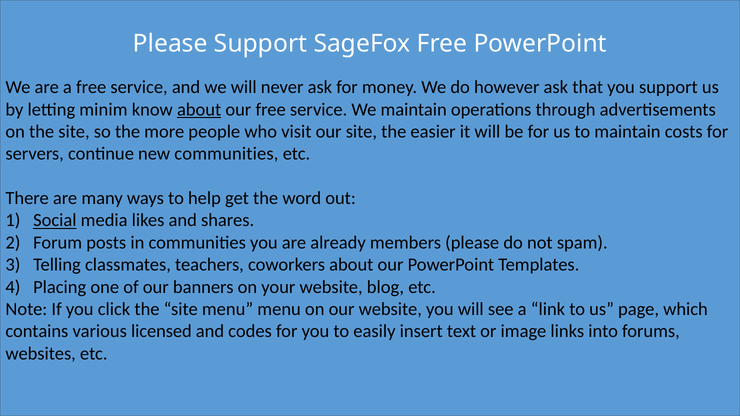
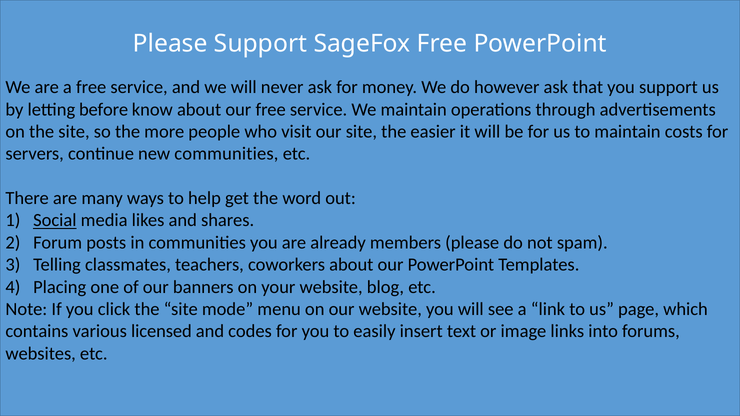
minim: minim -> before (104, 110)
about underline: present -> none (199, 110)
site menu: menu -> mode (228, 309)
